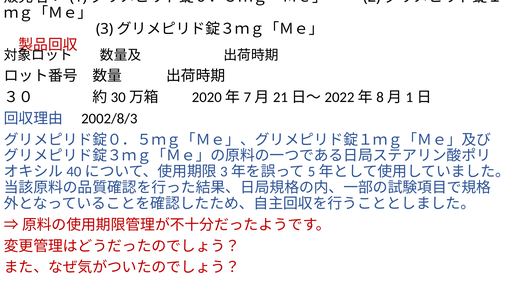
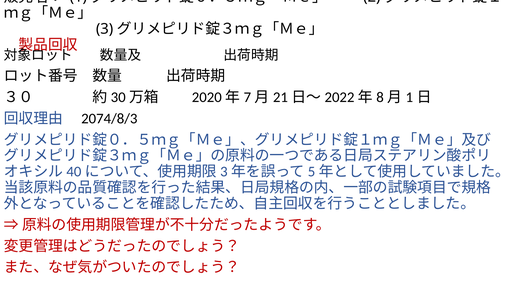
2002/8/3: 2002/8/3 -> 2074/8/3 (109, 119)
